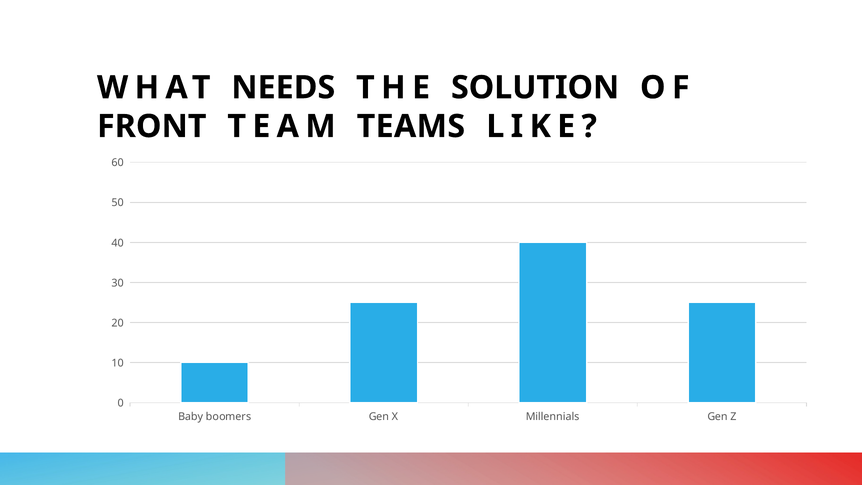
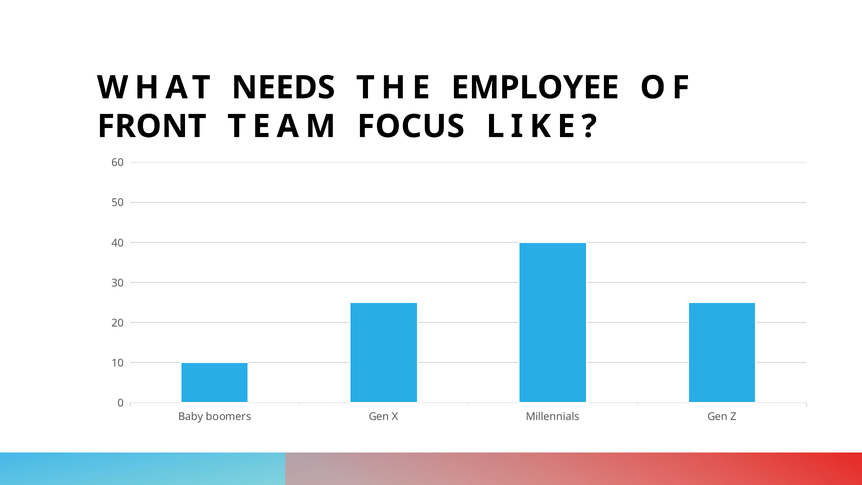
SOLUTION: SOLUTION -> EMPLOYEE (535, 88)
TEAMS: TEAMS -> FOCUS (411, 126)
